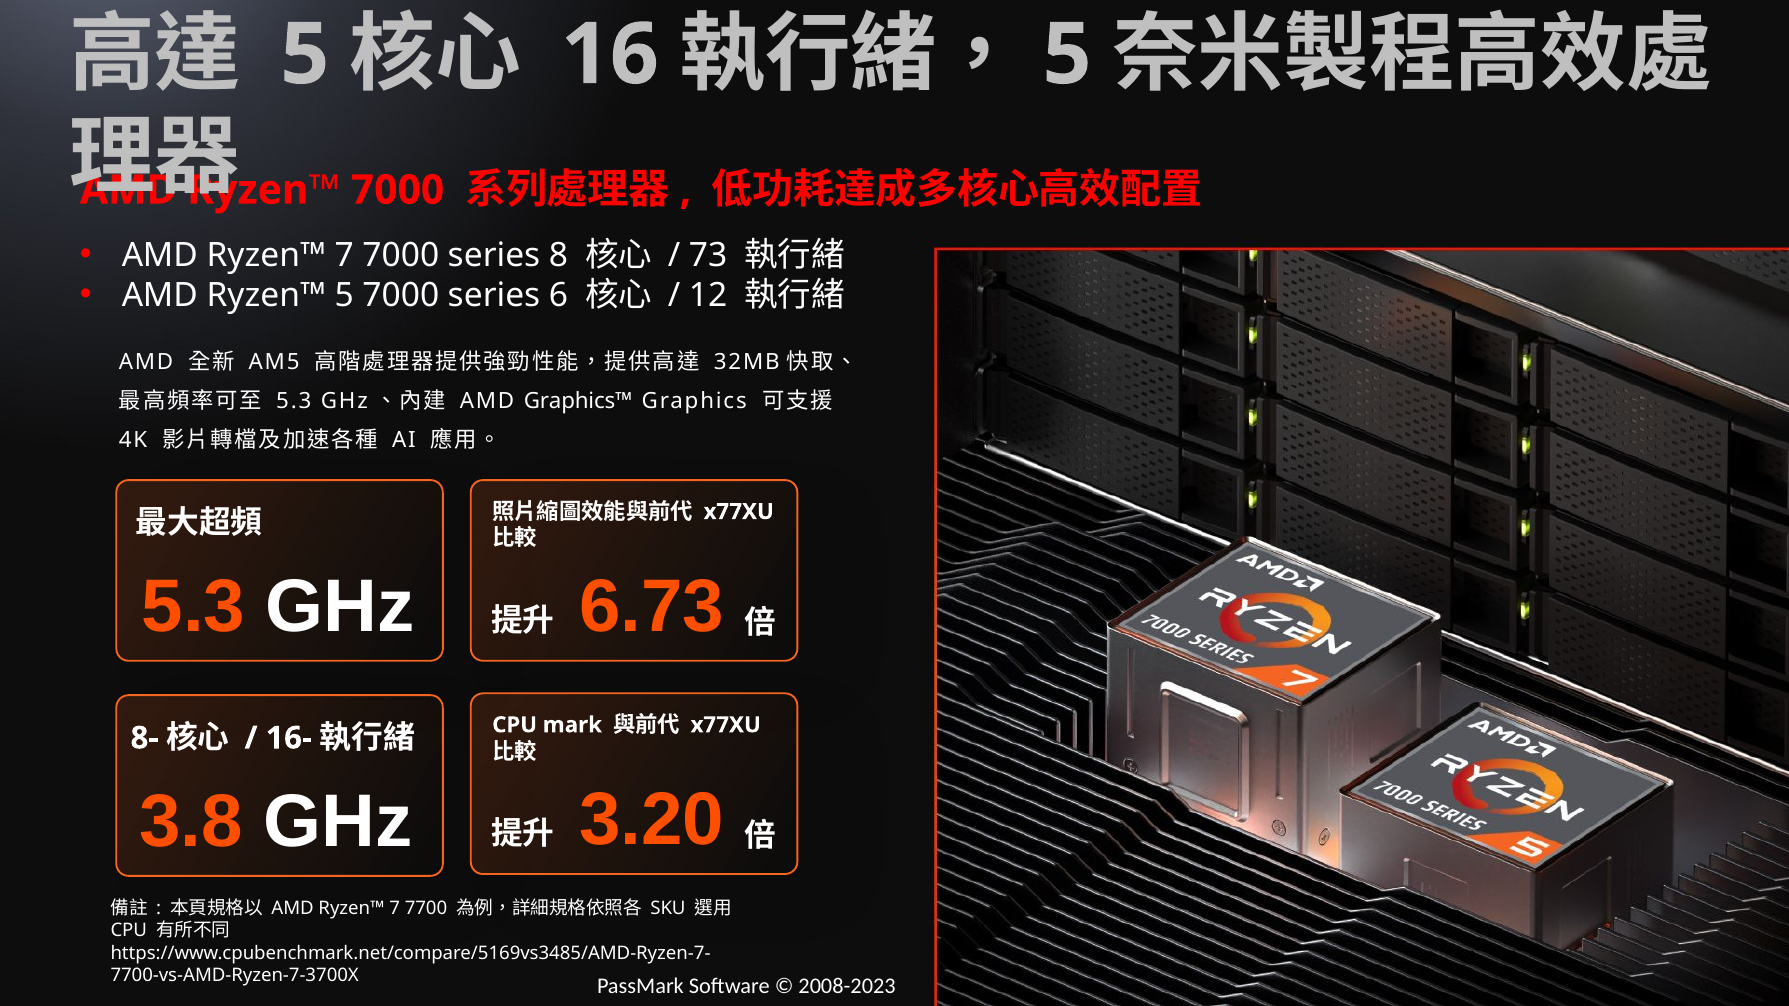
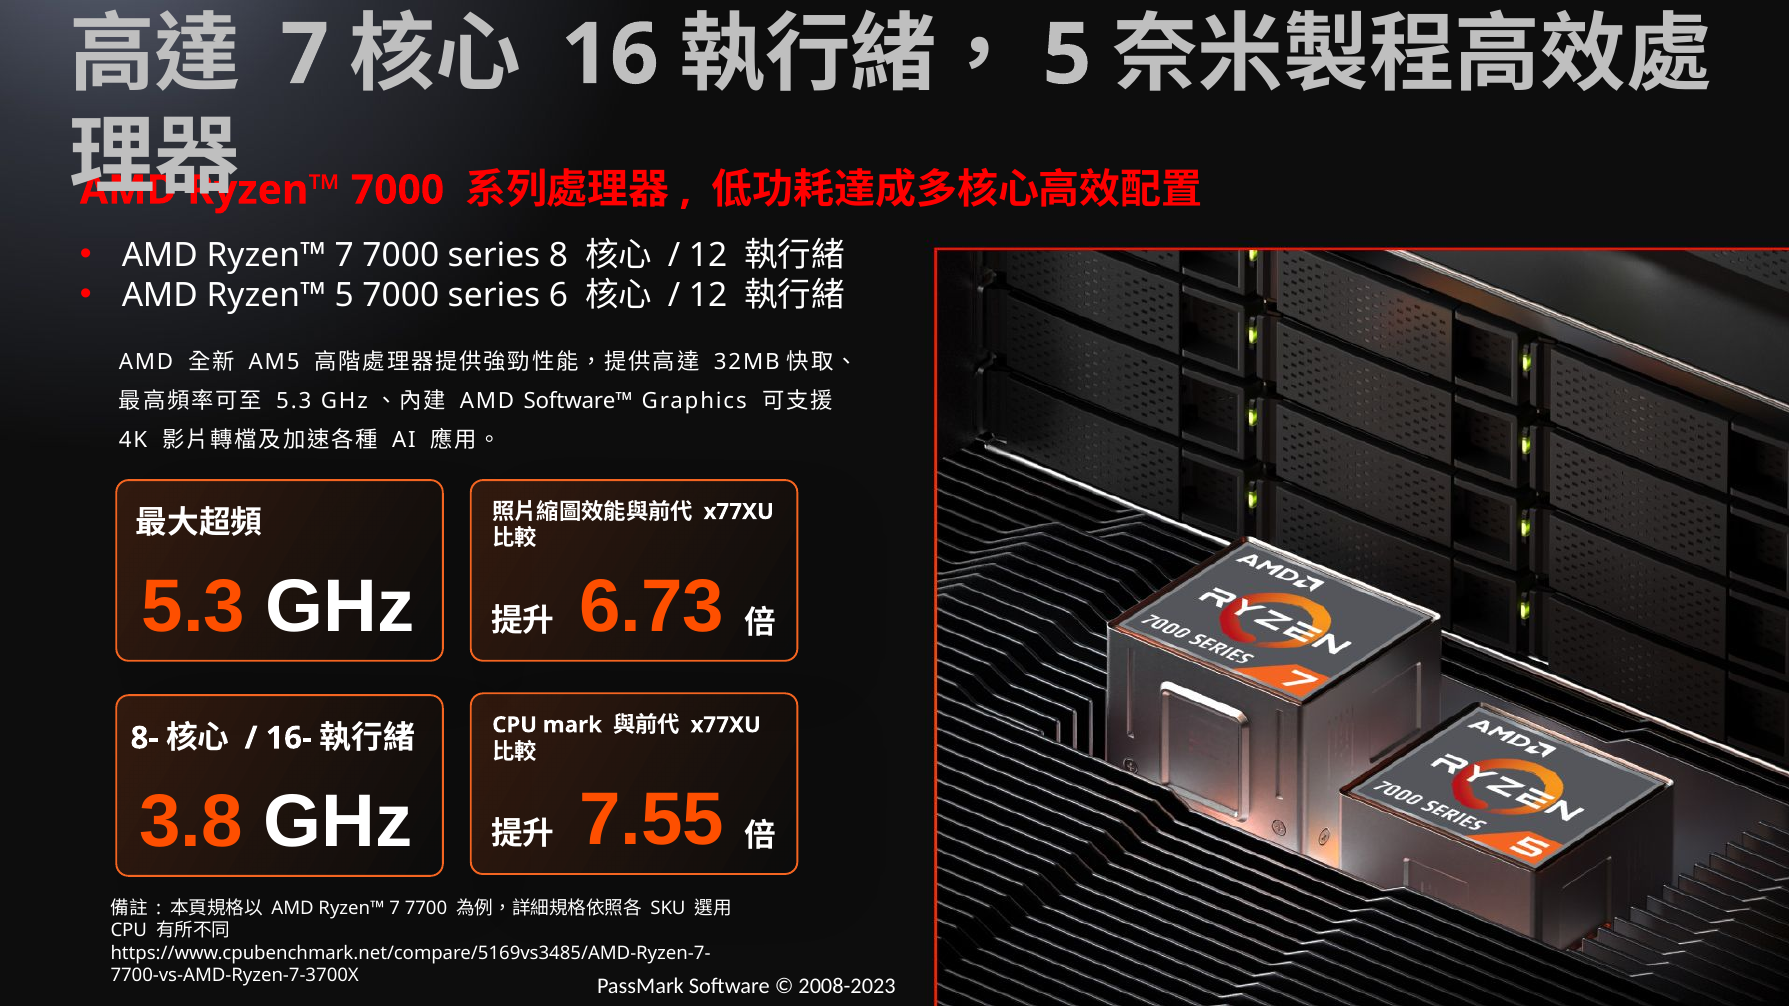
5: 5 -> 7 (305, 55)
73: 73 -> 12 (708, 256)
Graphics™: Graphics™ -> Software™ (578, 402)
3.20: 3.20 -> 7.55 (652, 820)
